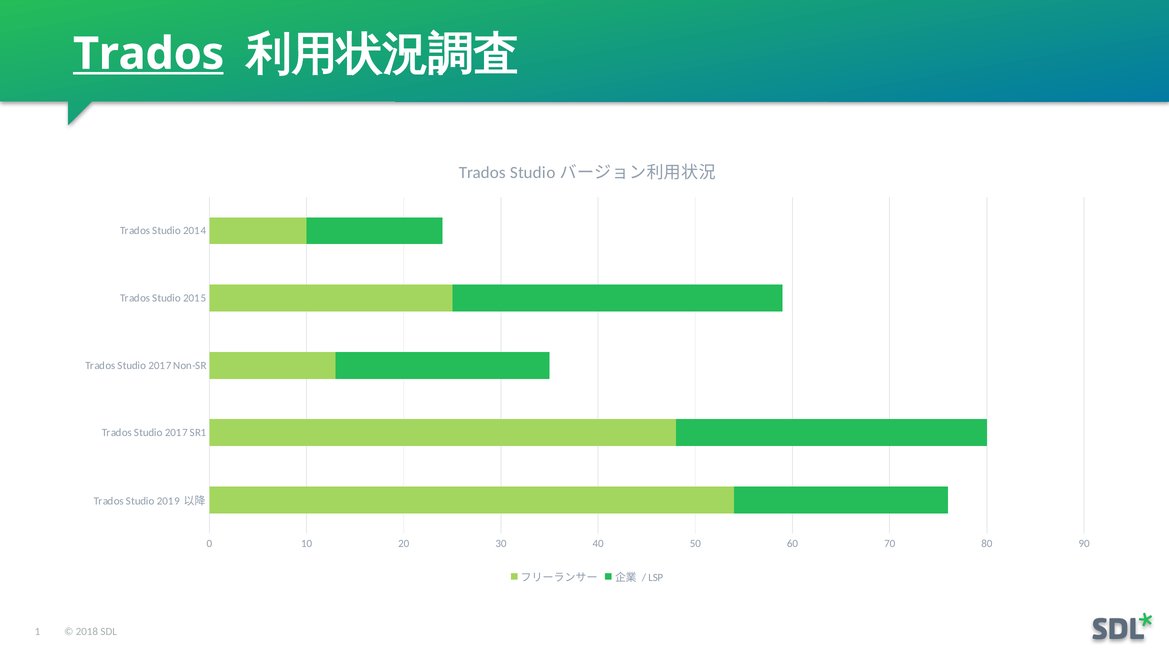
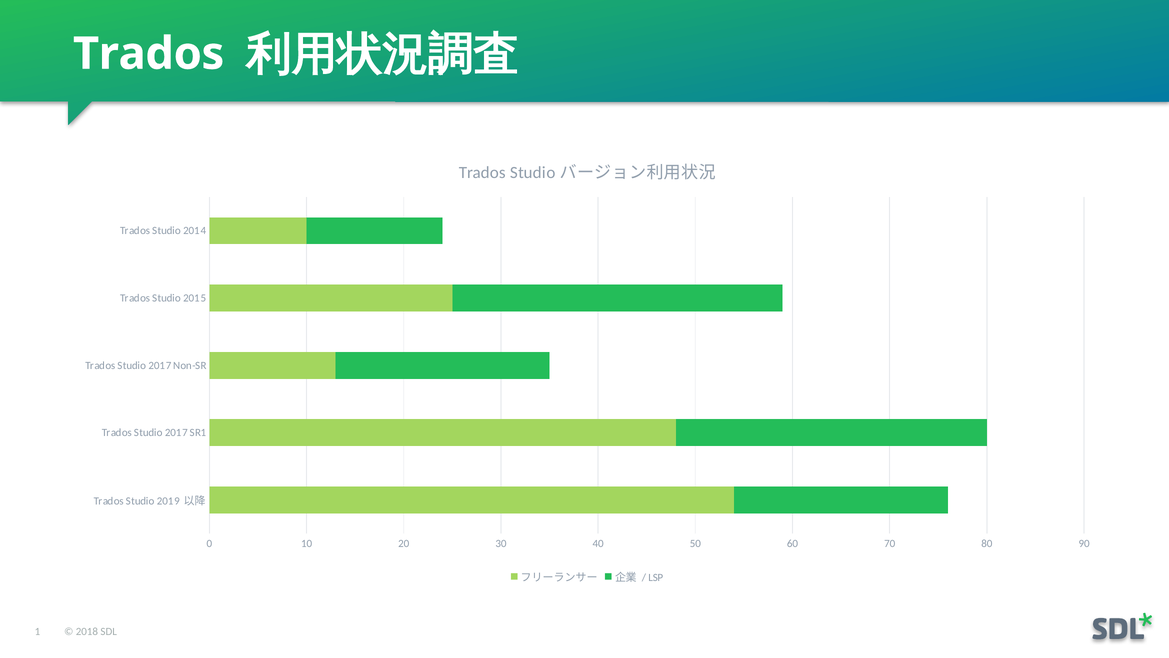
Trados underline: present -> none (149, 54)
